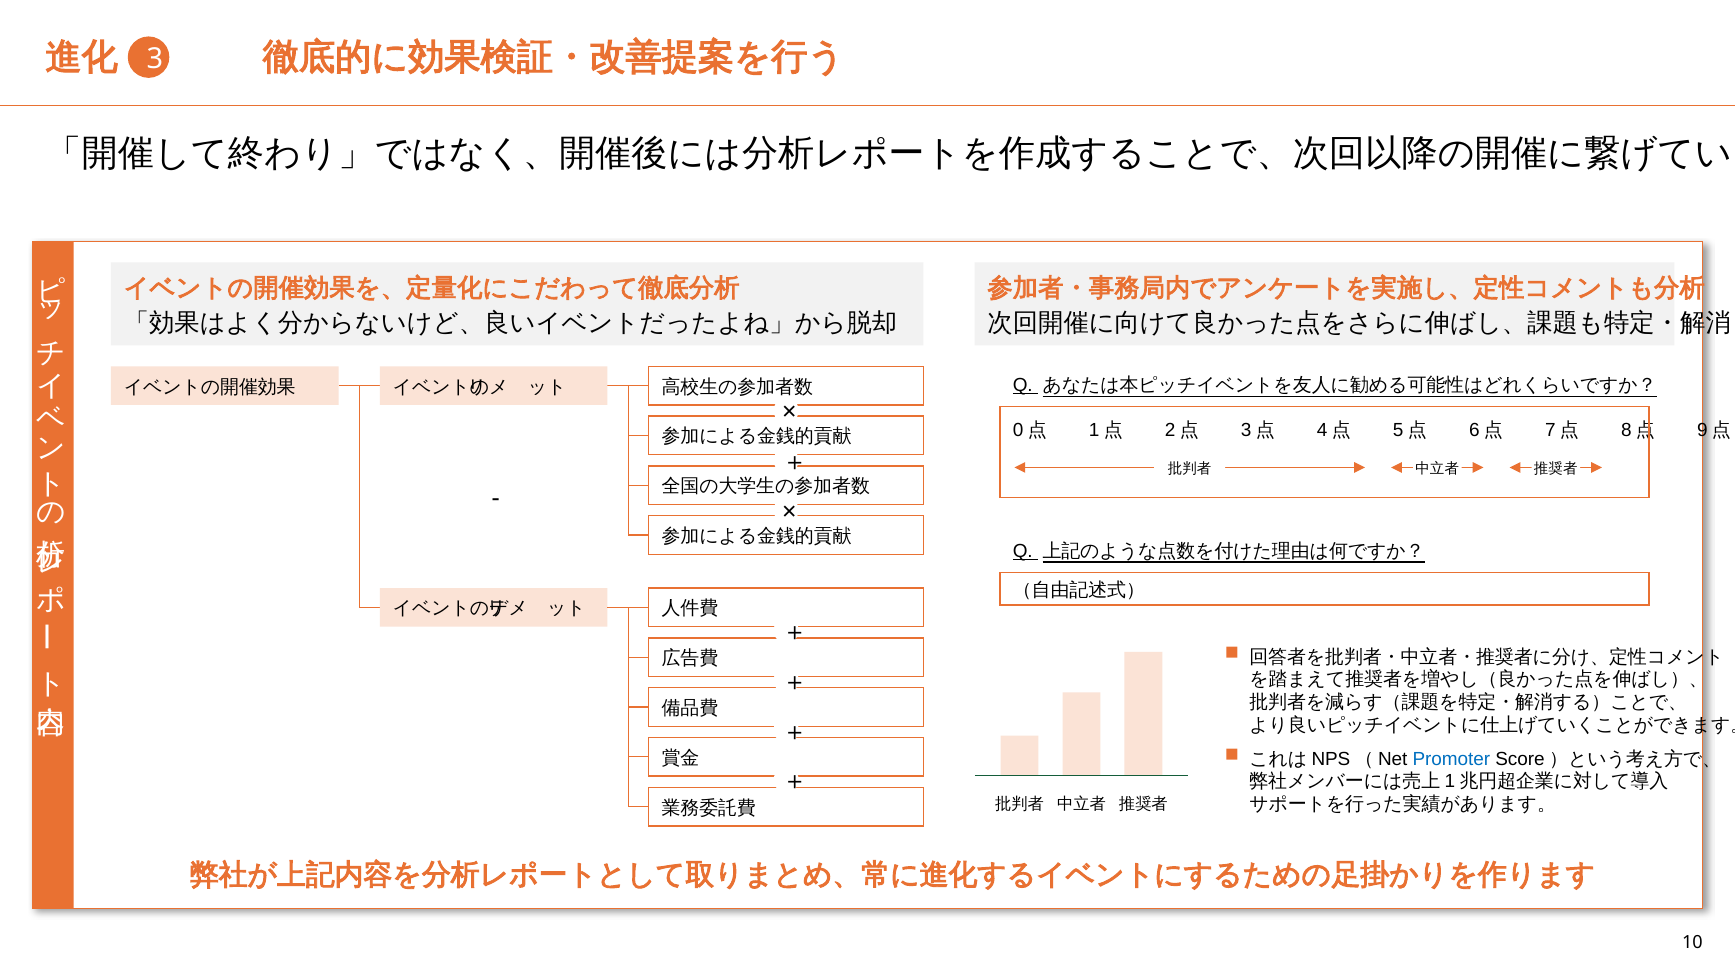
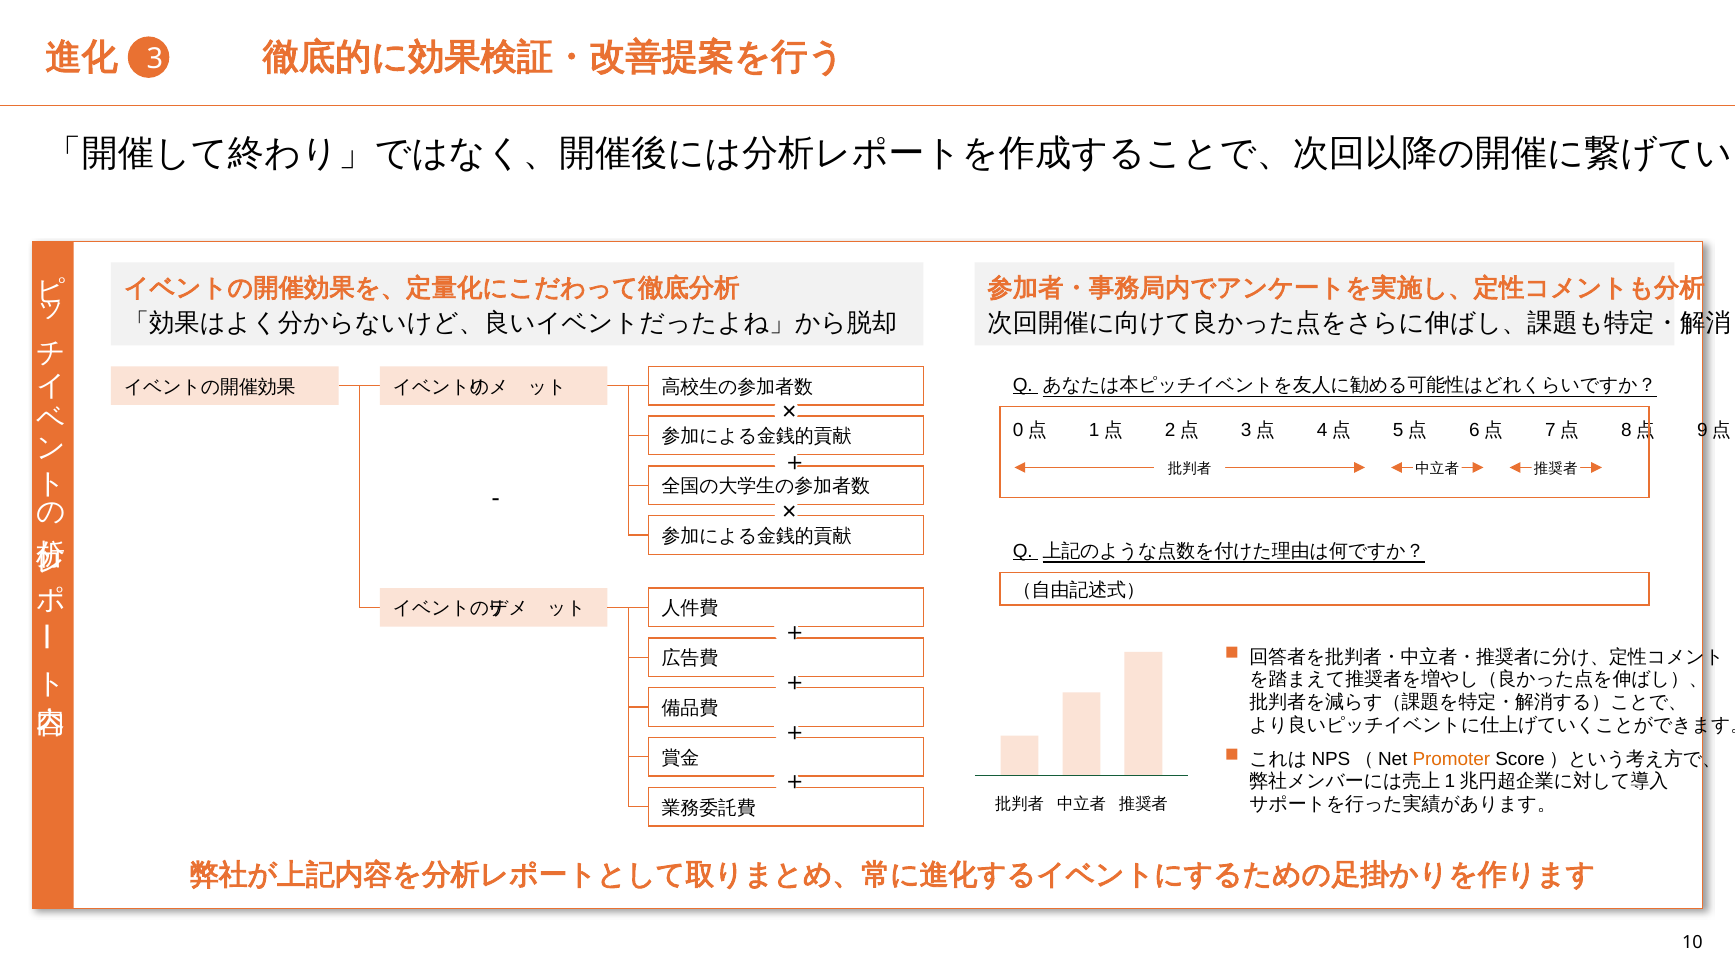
Promoter colour: blue -> orange (1451, 759)
